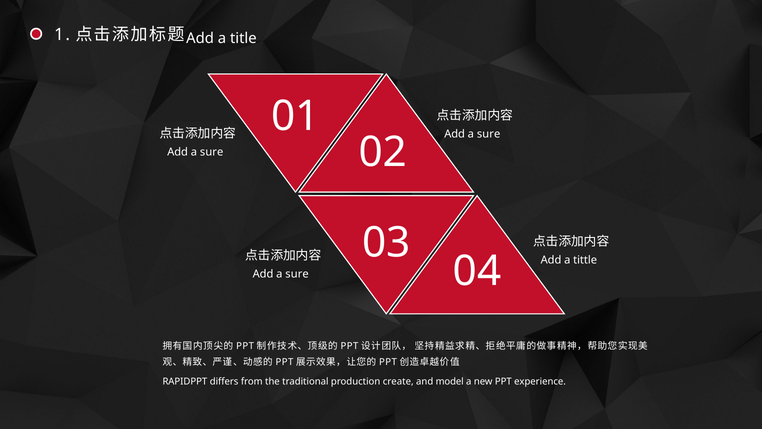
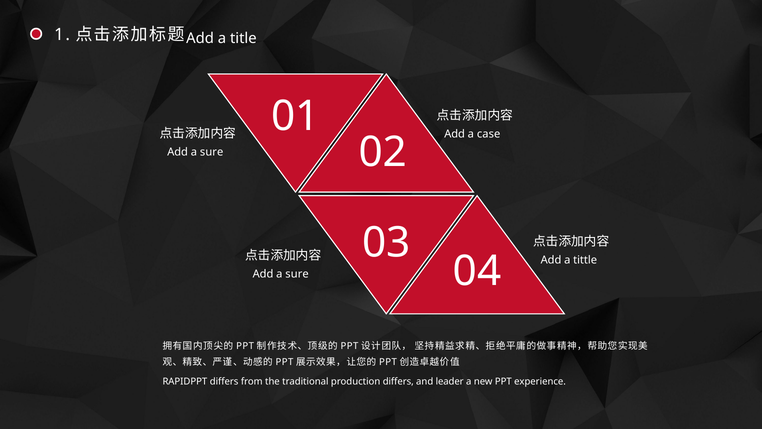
sure: sure -> case (489, 134)
production create: create -> differs (398, 381)
model: model -> leader (450, 381)
